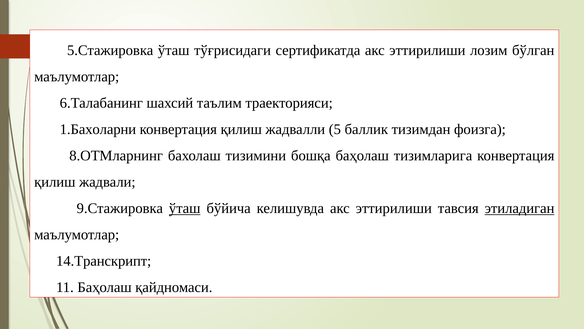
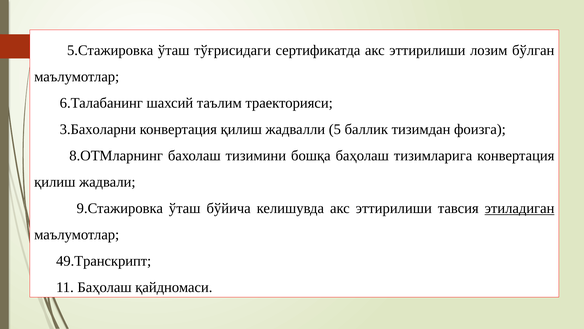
1.Бахоларни: 1.Бахоларни -> 3.Бахоларни (98, 129)
ўташ underline: present -> none (185, 208)
14.Транскрипт: 14.Транскрипт -> 49.Транскрипт (104, 261)
